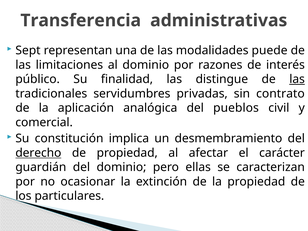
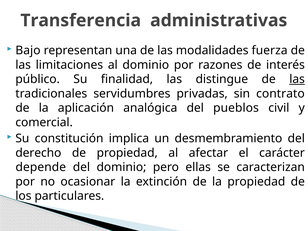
Sept: Sept -> Bajo (28, 50)
puede: puede -> fuerza (270, 50)
derecho underline: present -> none (38, 153)
guardián: guardián -> depende (41, 167)
